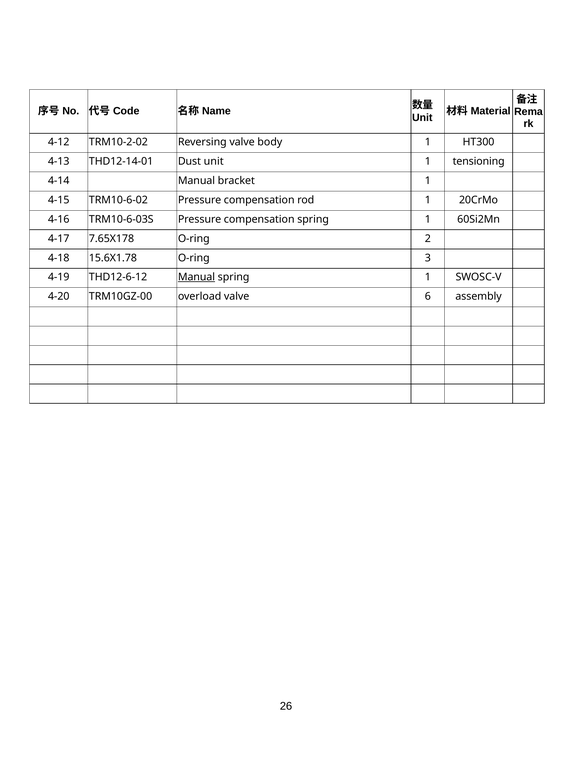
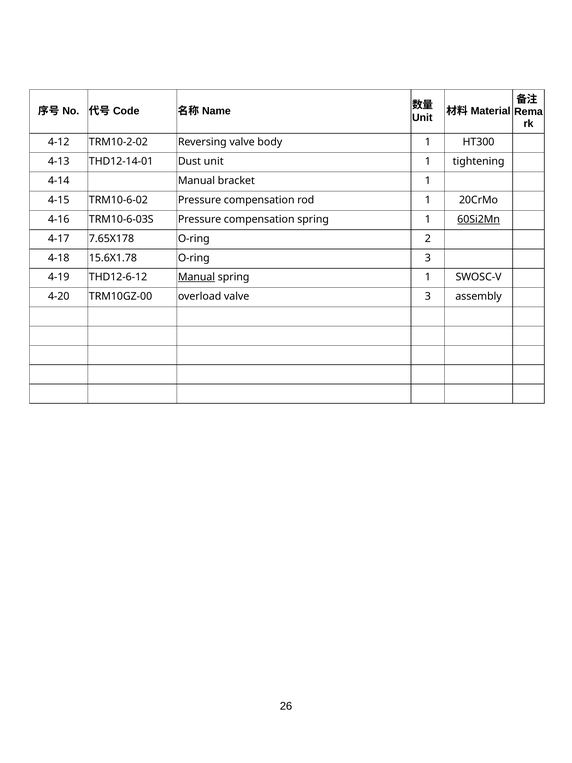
tensioning: tensioning -> tightening (479, 161)
60Si2Mn underline: none -> present (479, 219)
valve 6: 6 -> 3 (428, 296)
